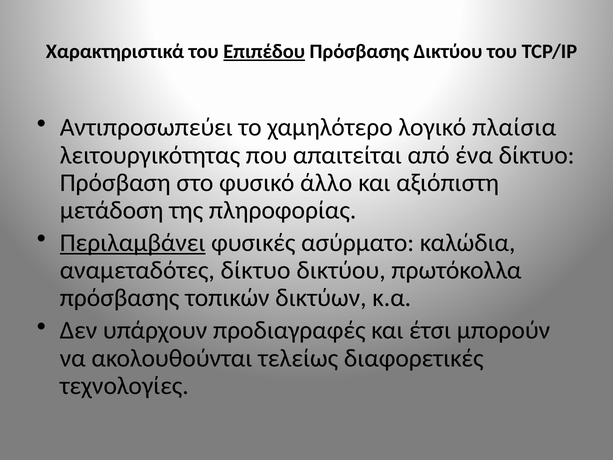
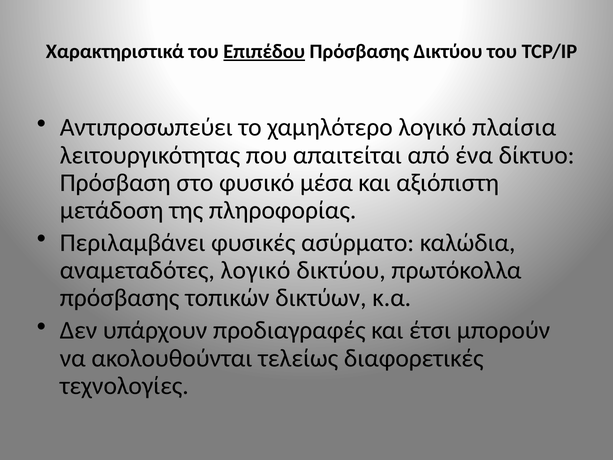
άλλο: άλλο -> μέσα (326, 183)
Περιλαμβάνει underline: present -> none (133, 243)
αναμεταδότες δίκτυο: δίκτυο -> λογικό (256, 270)
